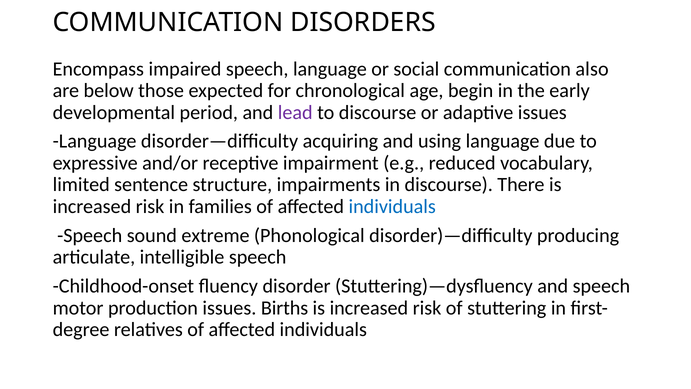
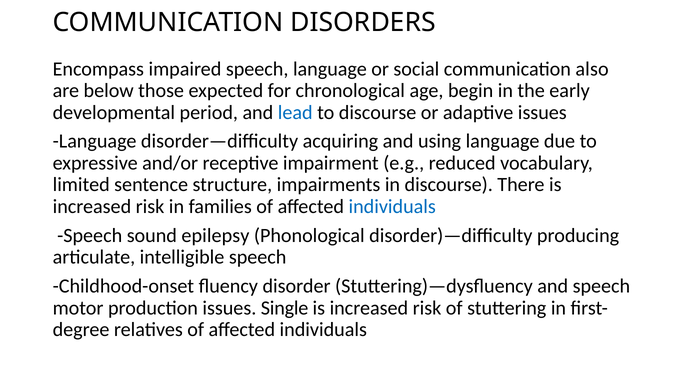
lead colour: purple -> blue (295, 112)
extreme: extreme -> epilepsy (215, 235)
Births: Births -> Single (285, 308)
